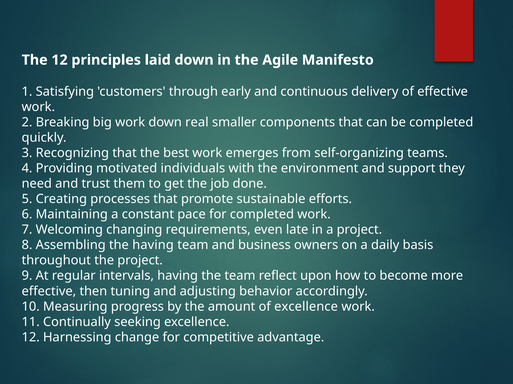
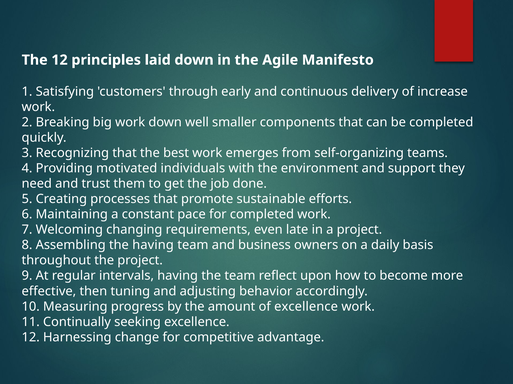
of effective: effective -> increase (443, 92)
real: real -> well (197, 122)
